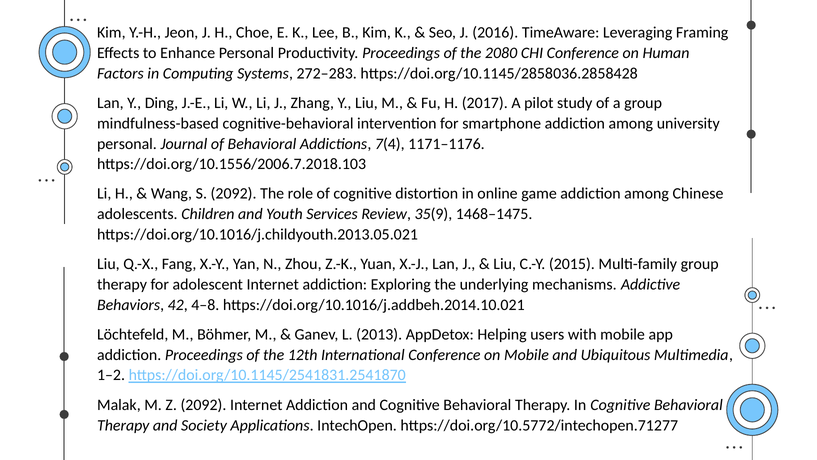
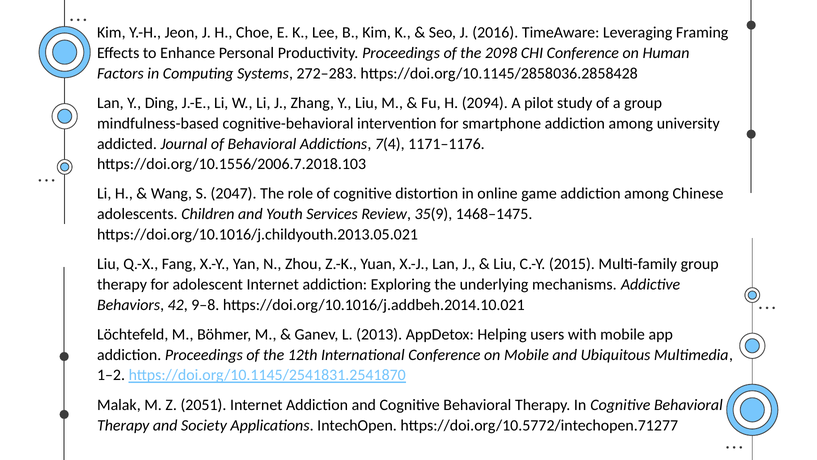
2080: 2080 -> 2098 (501, 53)
2017: 2017 -> 2094 (485, 103)
personal: personal -> addicted (127, 144)
S 2092: 2092 -> 2047 (234, 194)
4–8: 4–8 -> 9–8 (205, 305)
Z 2092: 2092 -> 2051 (203, 405)
